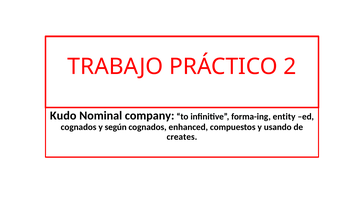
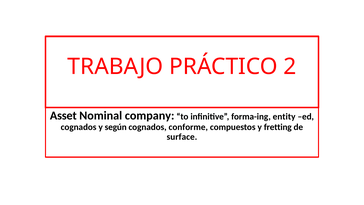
Kudo: Kudo -> Asset (63, 115)
enhanced: enhanced -> conforme (188, 127)
usando: usando -> fretting (278, 127)
creates: creates -> surface (182, 137)
